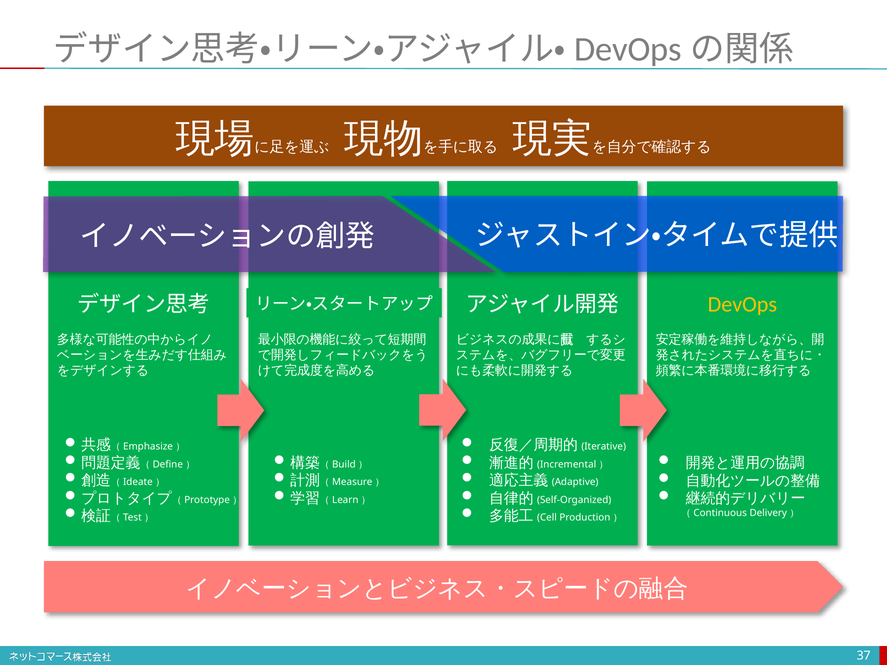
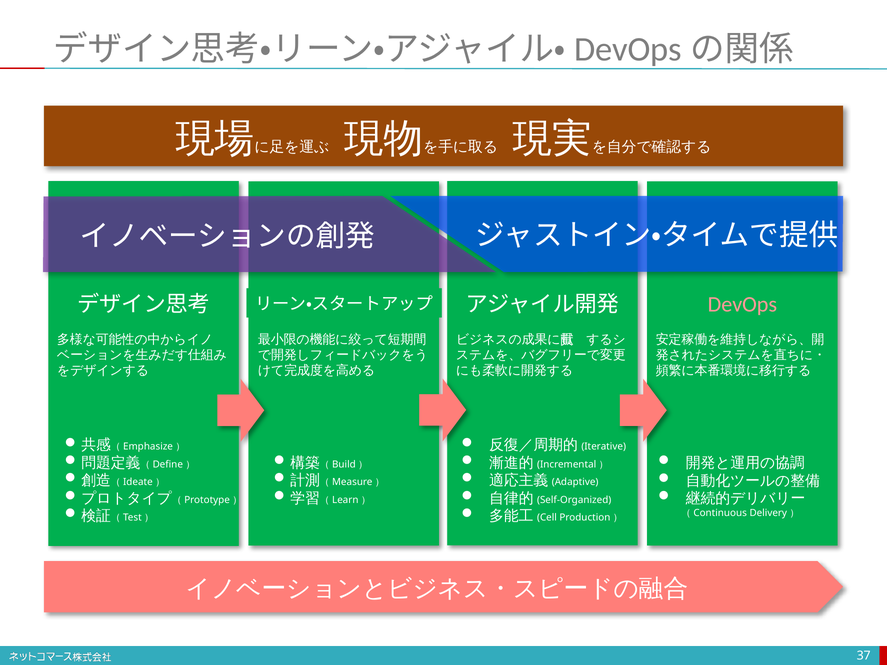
DevOps colour: yellow -> pink (742, 304)
